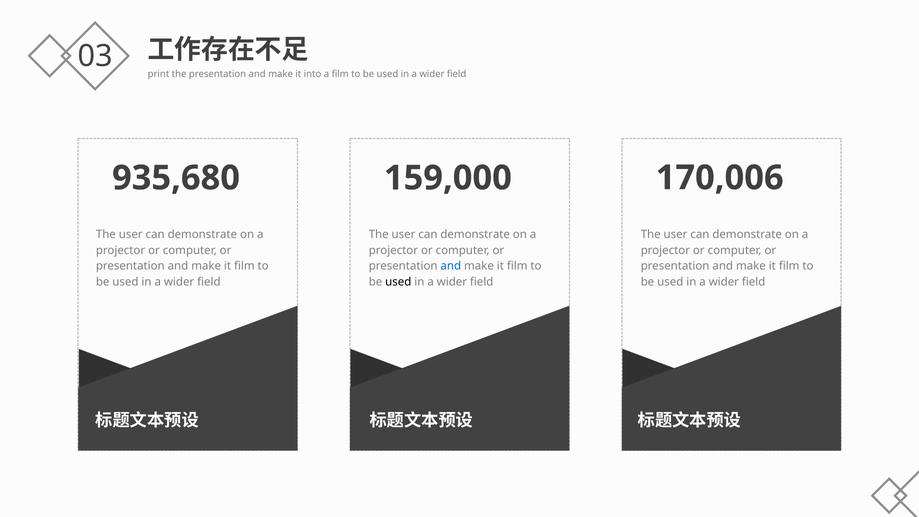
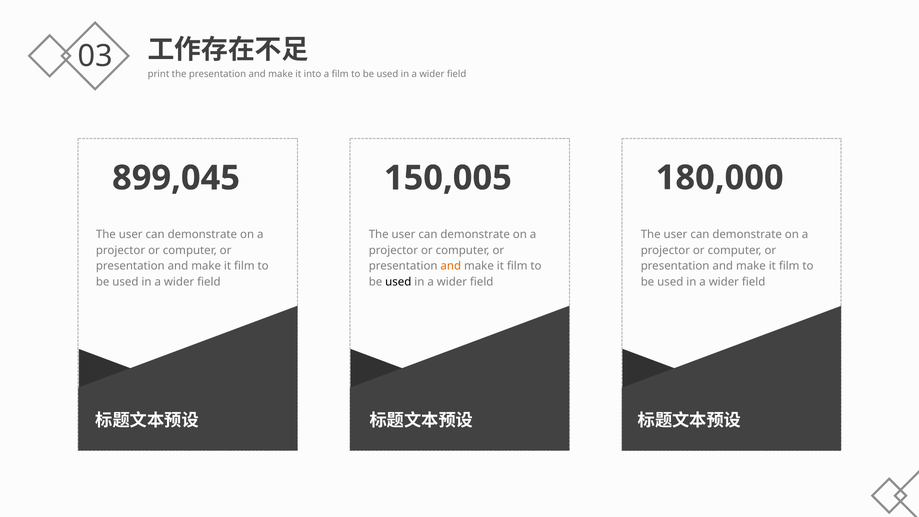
170,006: 170,006 -> 180,000 (720, 178)
935,680: 935,680 -> 899,045 (176, 178)
159,000: 159,000 -> 150,005 (448, 178)
and colour: blue -> orange (451, 266)
